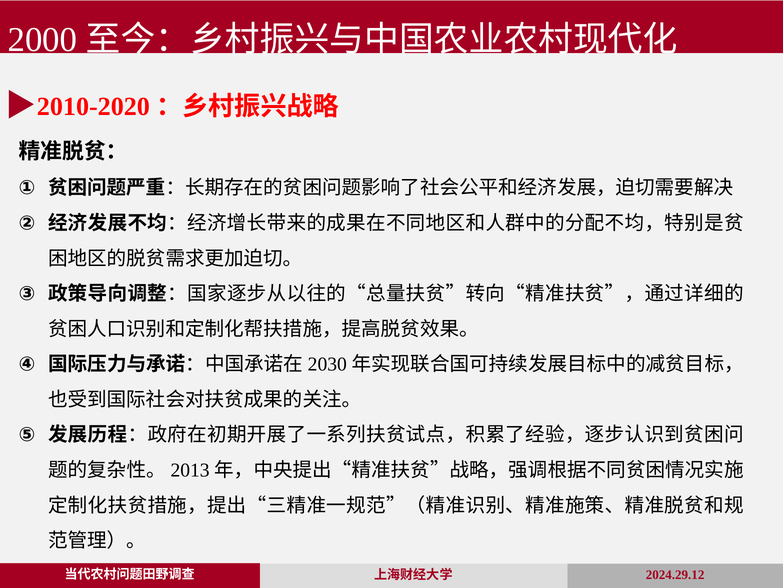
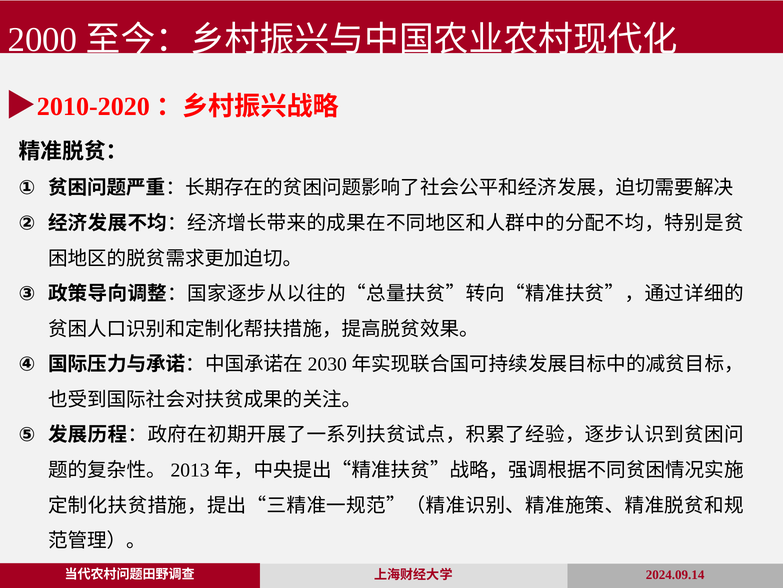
2024.29.12: 2024.29.12 -> 2024.09.14 (675, 574)
